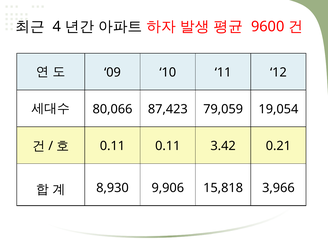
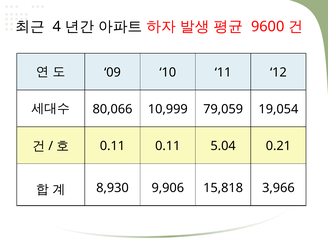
87,423: 87,423 -> 10,999 (168, 109)
3.42: 3.42 -> 5.04 (223, 146)
